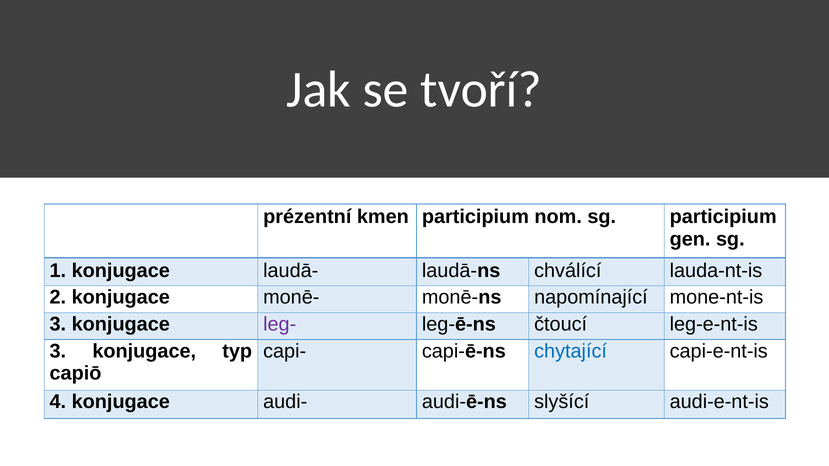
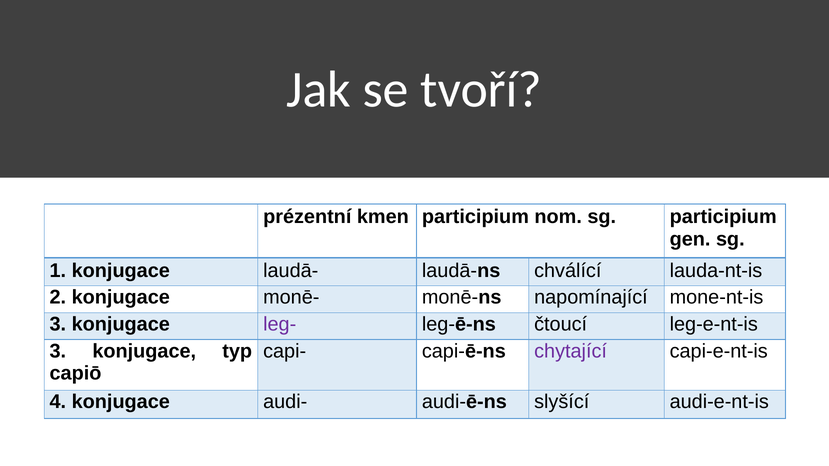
chytající colour: blue -> purple (571, 351)
